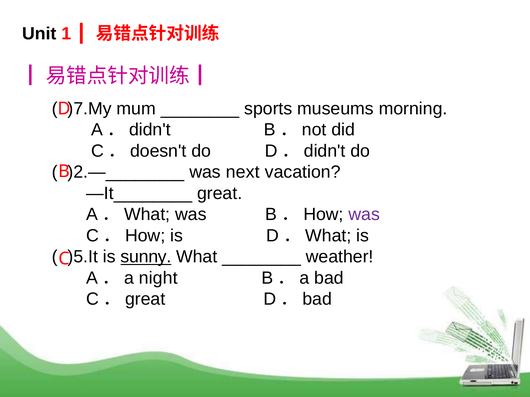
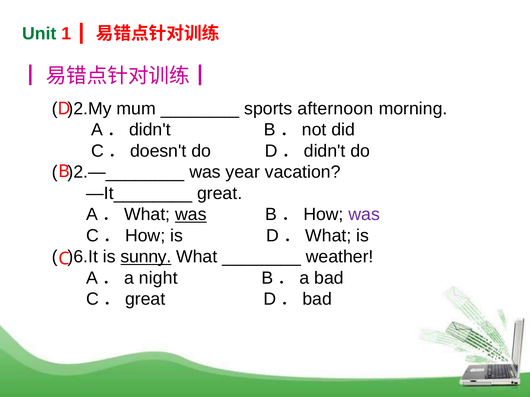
Unit colour: black -> green (39, 34)
)7.My: )7.My -> )2.My (90, 109)
museums: museums -> afternoon (335, 109)
next: next -> year (243, 172)
was underline: none -> present (191, 215)
)5.It: )5.It -> )6.It (83, 257)
